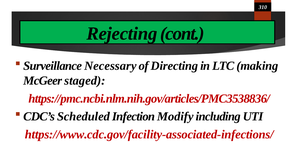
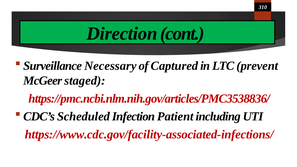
Rejecting: Rejecting -> Direction (122, 34)
Directing: Directing -> Captured (174, 66)
making: making -> prevent (257, 66)
Modify: Modify -> Patient (175, 117)
